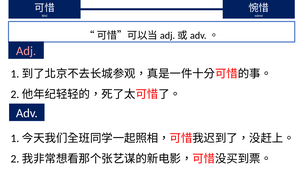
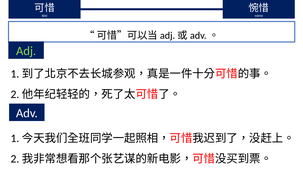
Adj colour: pink -> light green (26, 51)
